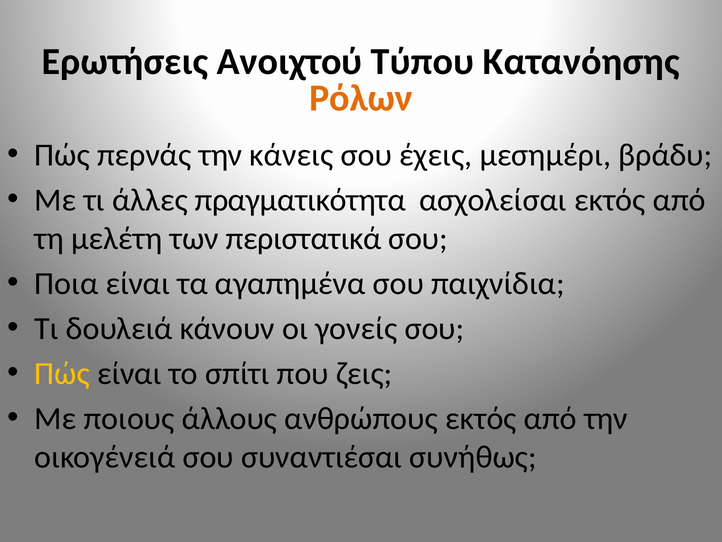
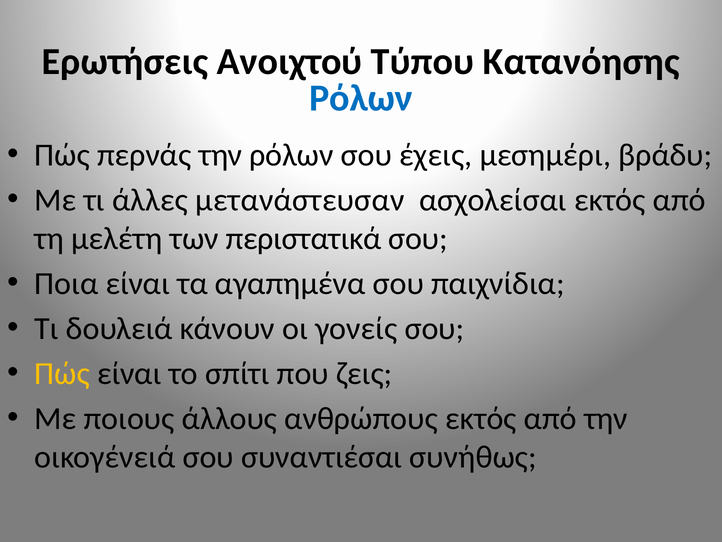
Ρόλων colour: orange -> blue (361, 98)
την κάνεις: κάνεις -> ρόλων (291, 155)
πραγματικότητα: πραγματικότητα -> μετανάστευσαν (300, 200)
